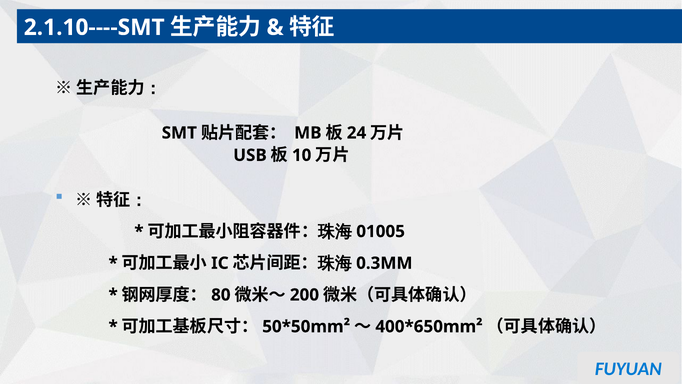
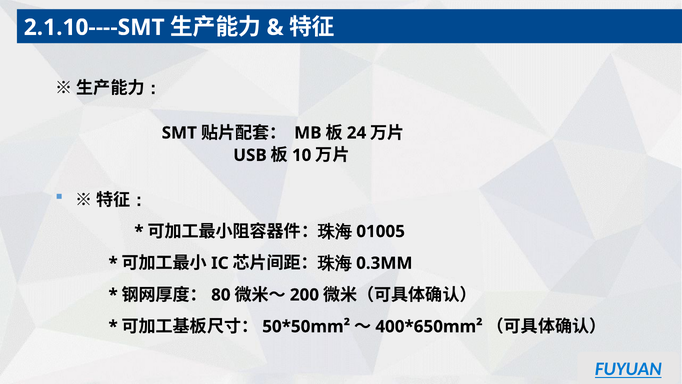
FUYUAN underline: none -> present (628, 369)
